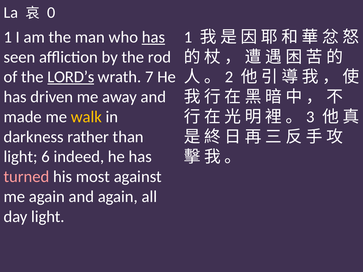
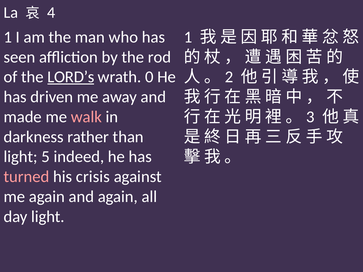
0: 0 -> 4 (51, 13)
has underline: present -> none (153, 37)
7: 7 -> 0 (149, 77)
walk colour: yellow -> pink (86, 117)
6: 6 -> 5 (46, 157)
most: most -> crisis (93, 177)
